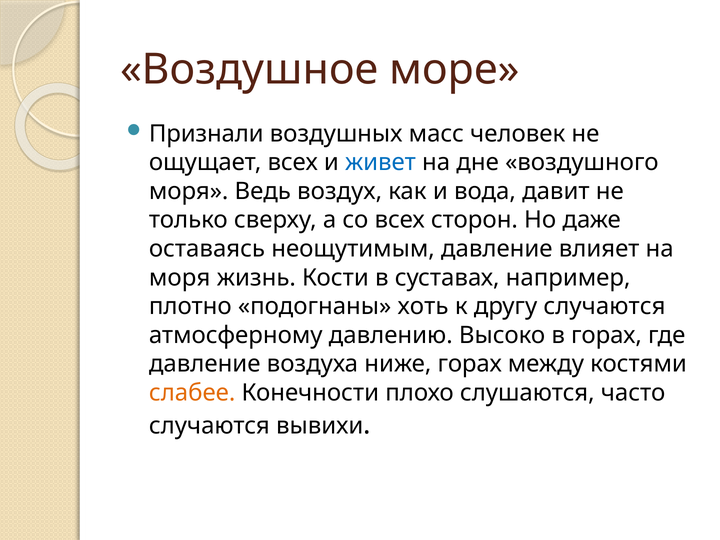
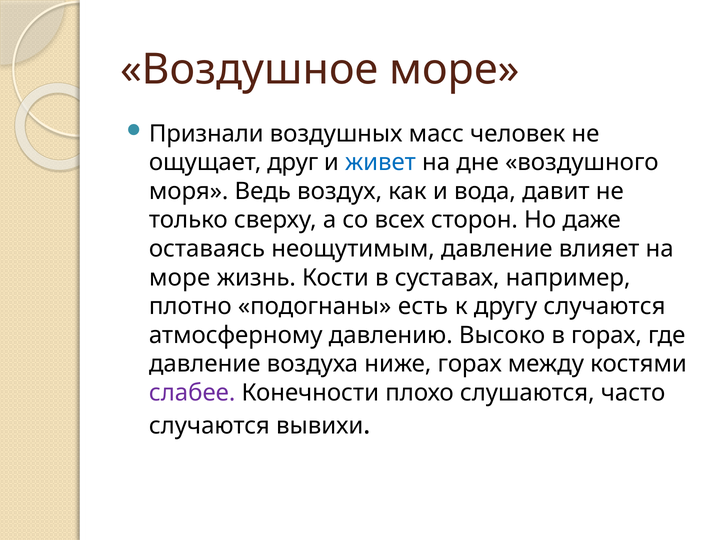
ощущает всех: всех -> друг (293, 162)
моря: моря -> море (180, 278)
хоть: хоть -> есть (423, 306)
слабее colour: orange -> purple (192, 393)
